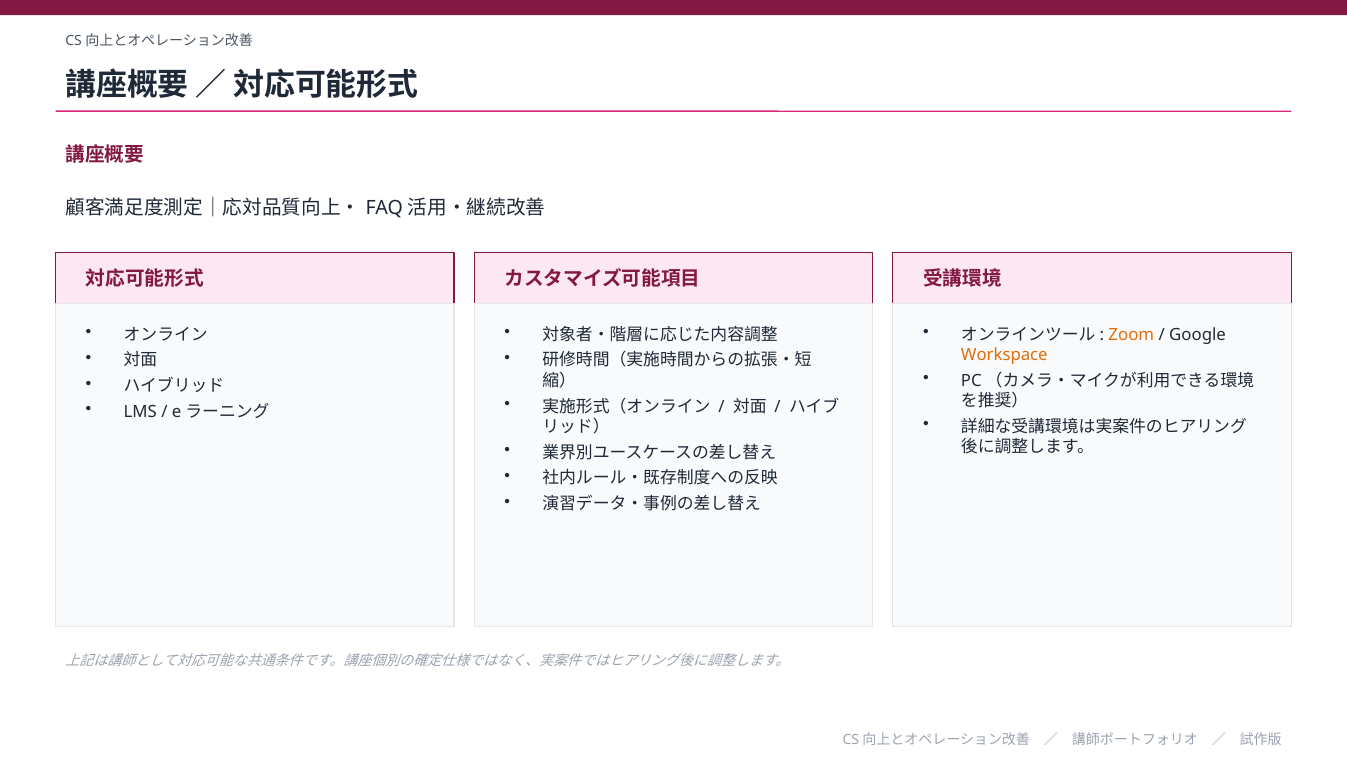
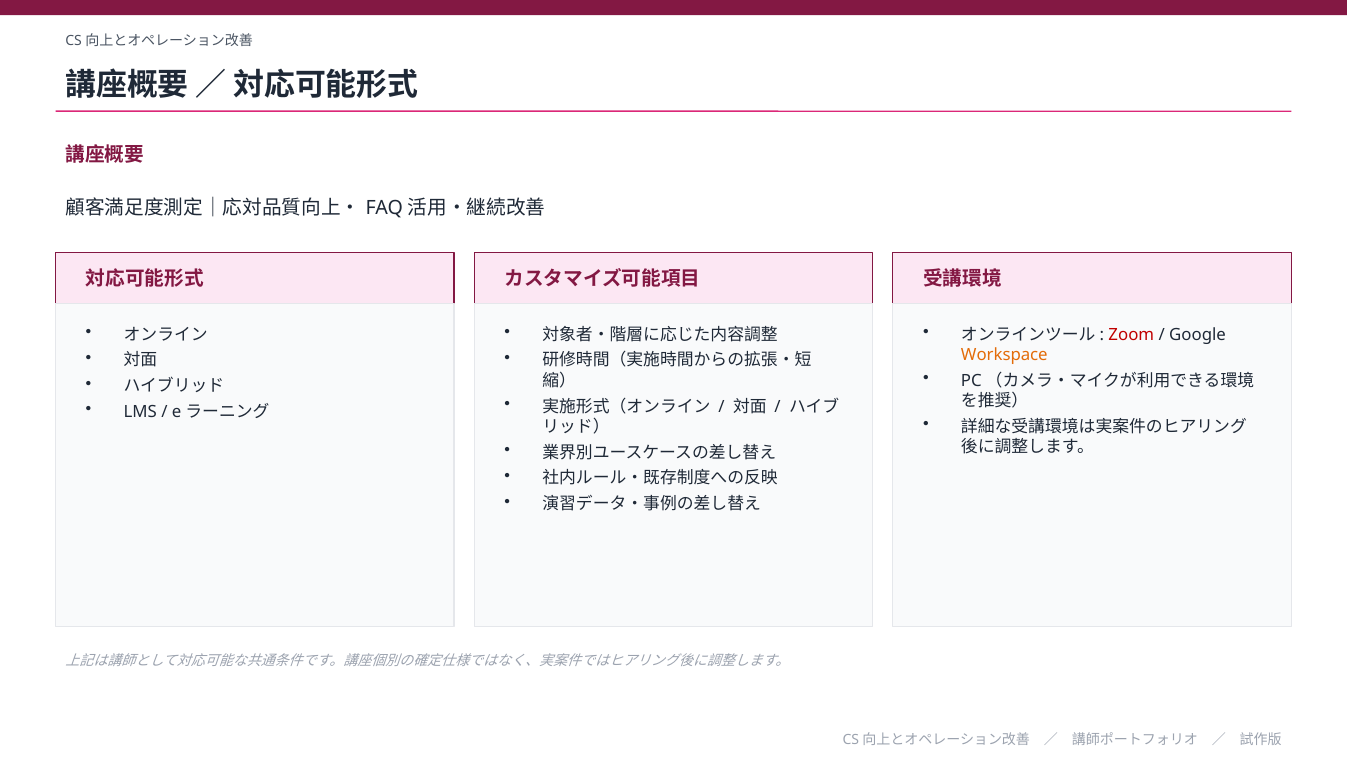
Zoom colour: orange -> red (1131, 334)
